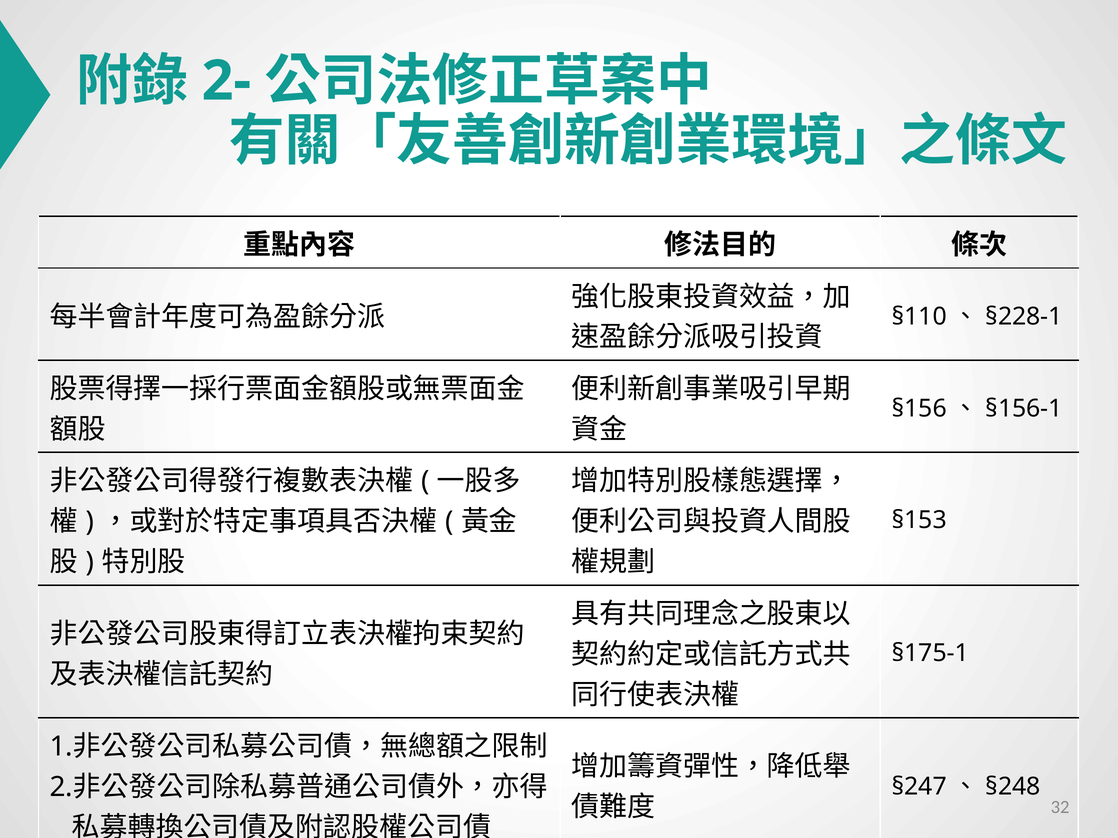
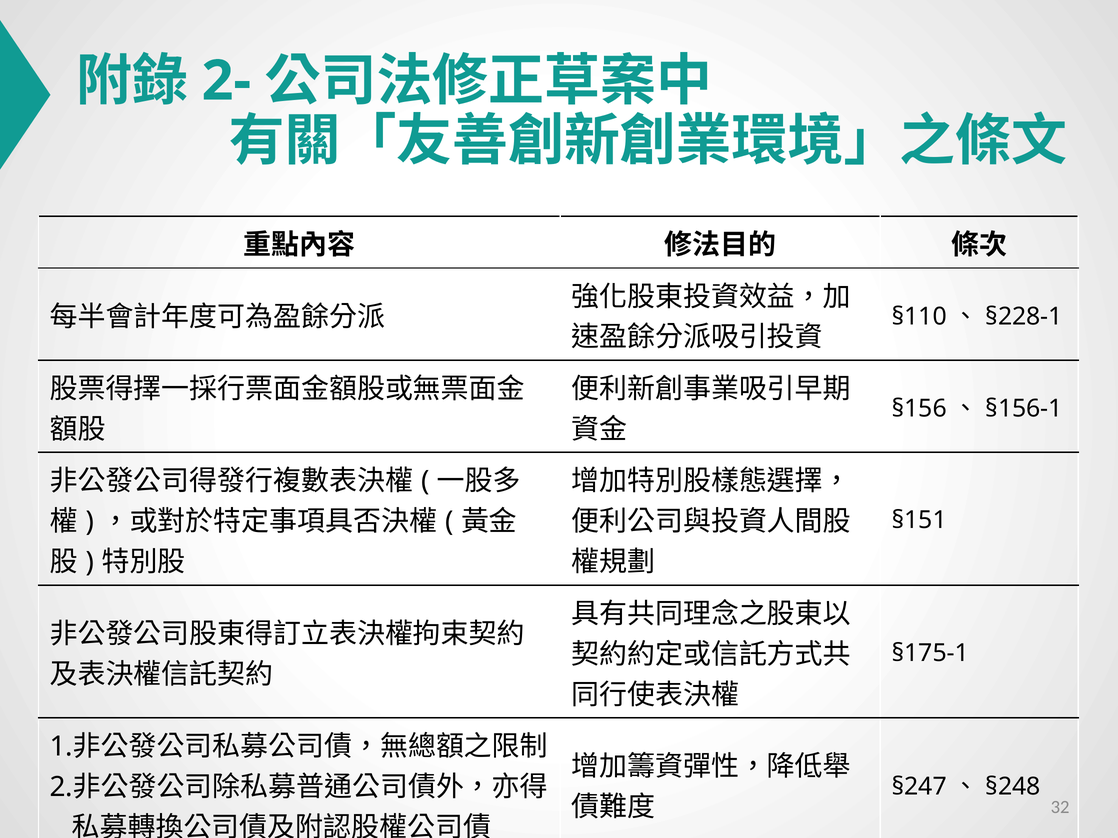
§153: §153 -> §151 (919, 520)
